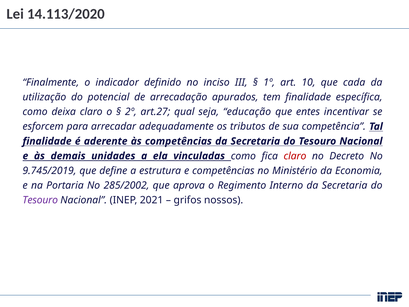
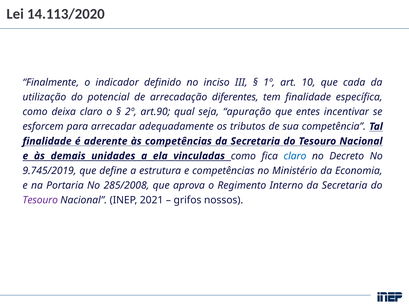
apurados: apurados -> diferentes (235, 97)
art.27: art.27 -> art.90 (155, 112)
educação: educação -> apuração (247, 112)
claro colour: red -> blue (295, 156)
285/2002: 285/2002 -> 285/2008 (126, 185)
